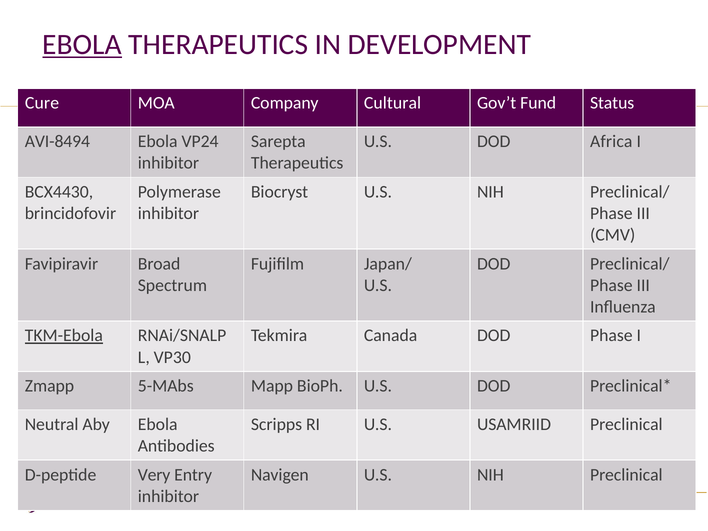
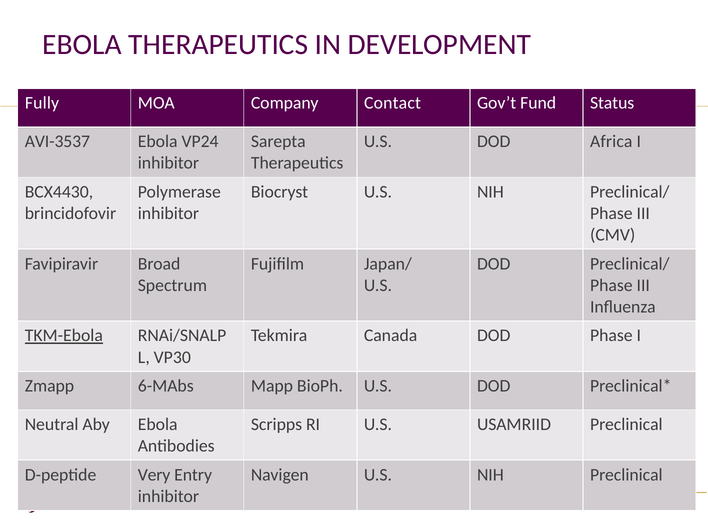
EBOLA underline: present -> none (82, 45)
Cure: Cure -> Fully (42, 103)
Cultural: Cultural -> Contact (393, 103)
AVI-8494: AVI-8494 -> AVI-3537 (57, 142)
5-MAbs: 5-MAbs -> 6-MAbs (166, 386)
